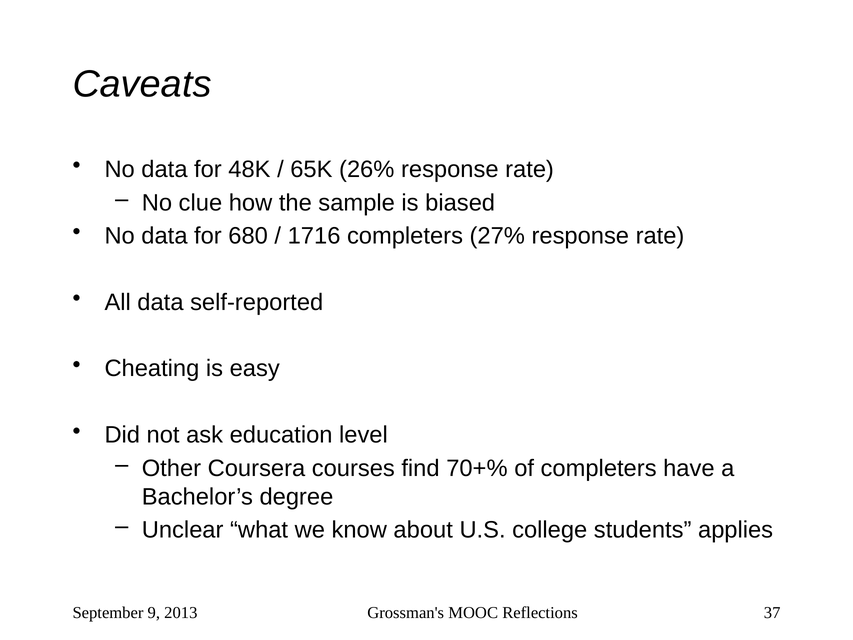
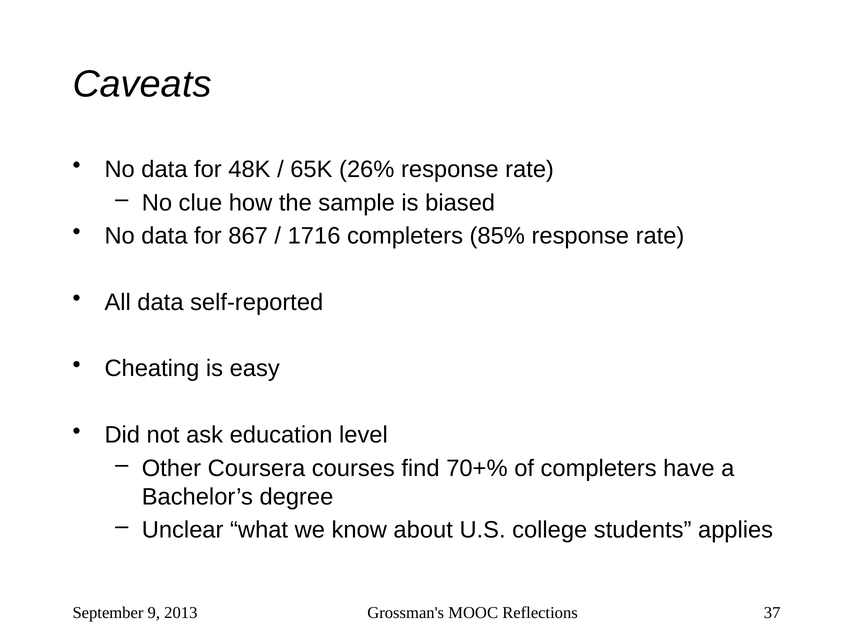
680: 680 -> 867 (248, 236)
27%: 27% -> 85% (497, 236)
